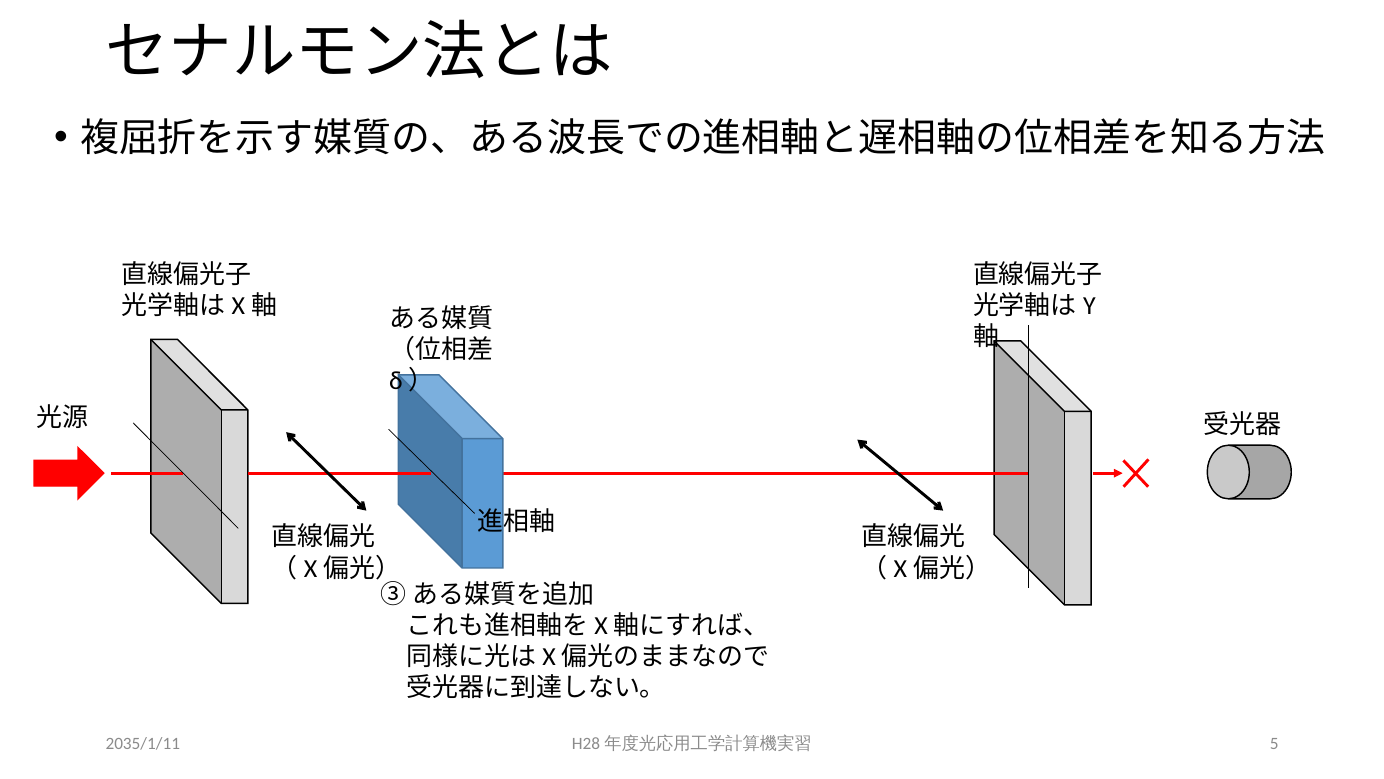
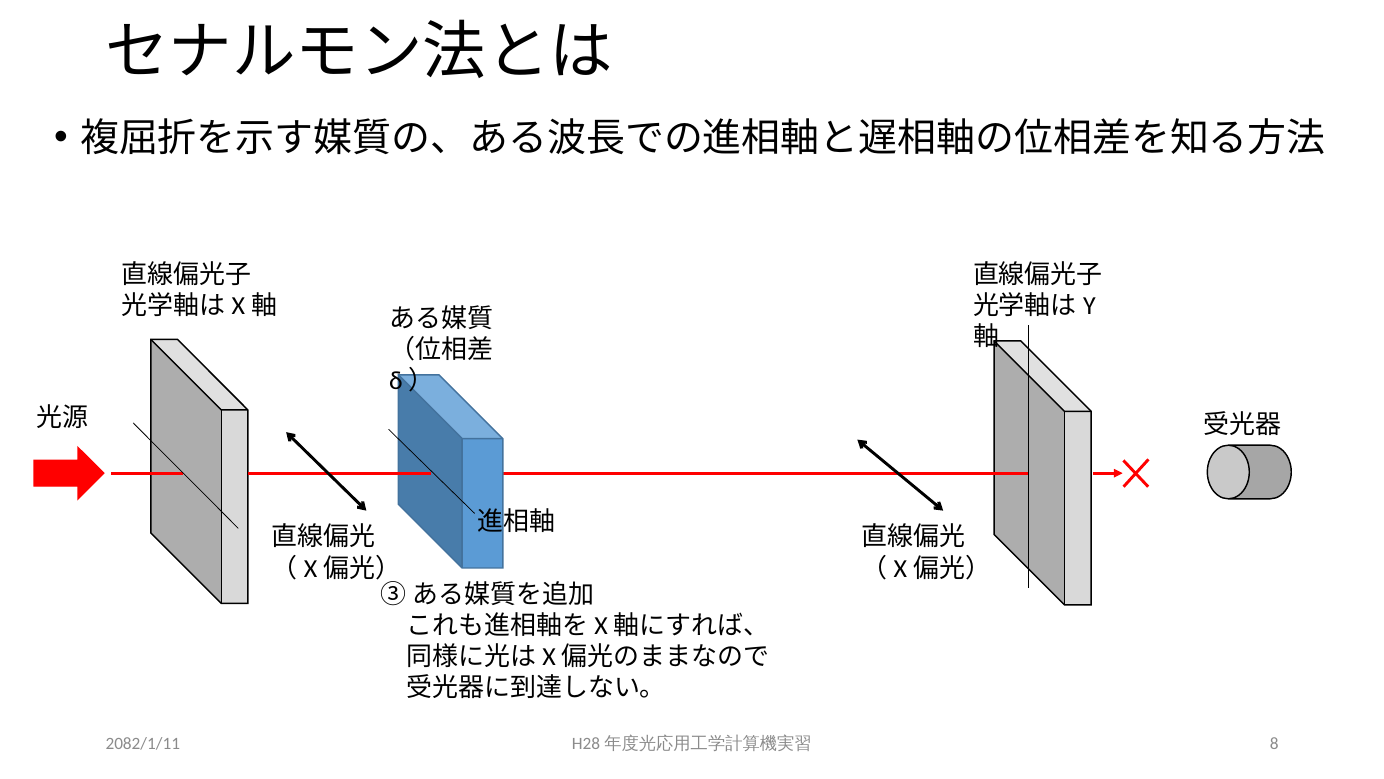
2035/1/11: 2035/1/11 -> 2082/1/11 (143, 743)
5: 5 -> 8 (1274, 743)
